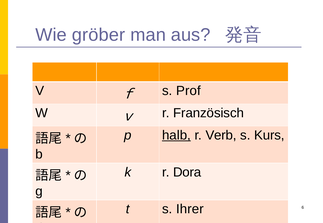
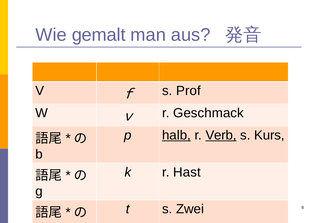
gröber: gröber -> gemalt (99, 35)
Französisch: Französisch -> Geschmack (208, 113)
Verb underline: none -> present (221, 136)
Dora: Dora -> Hast (187, 173)
Ihrer: Ihrer -> Zwei (190, 210)
